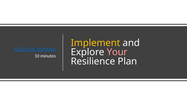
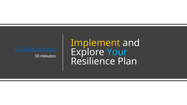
Your colour: pink -> light blue (117, 52)
